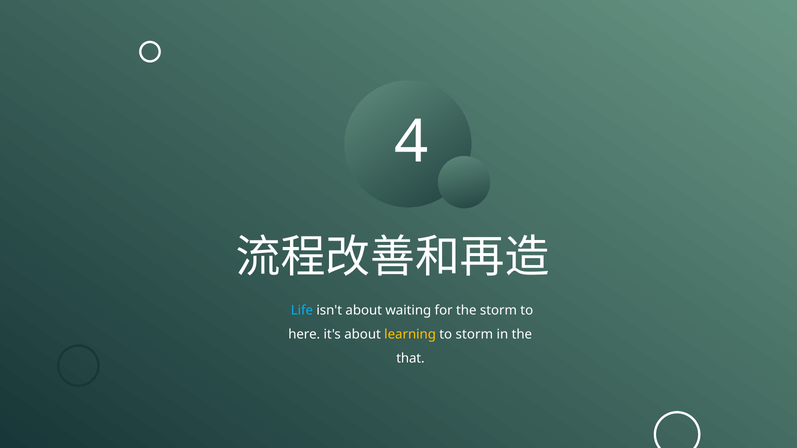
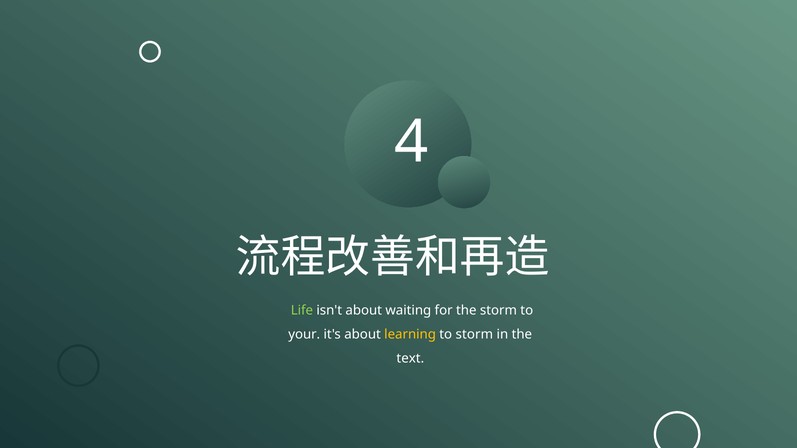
Life colour: light blue -> light green (302, 311)
here: here -> your (304, 335)
that: that -> text (410, 358)
